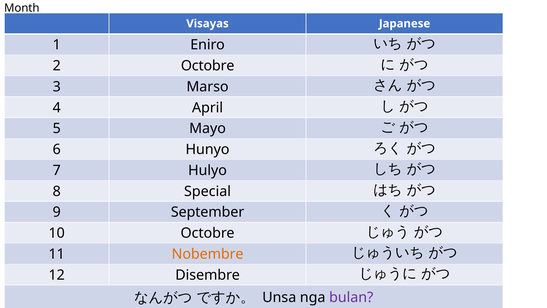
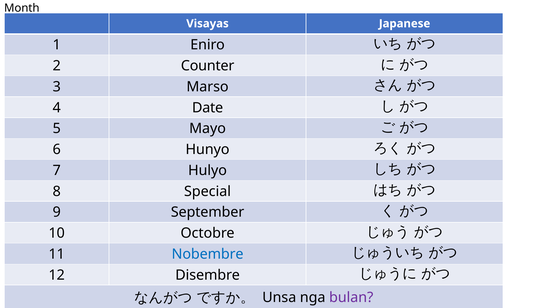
2 Octobre: Octobre -> Counter (208, 66)
April: April -> Date (208, 108)
Nobembre colour: orange -> blue (208, 254)
